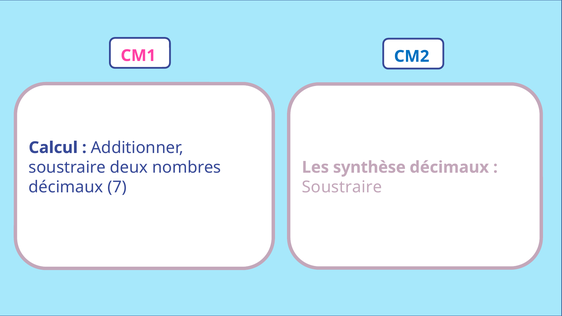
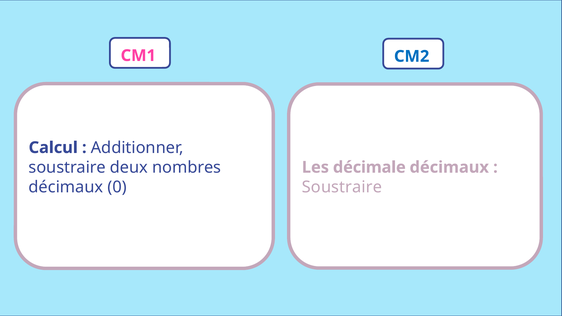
synthèse: synthèse -> décimale (369, 167)
7: 7 -> 0 (117, 187)
